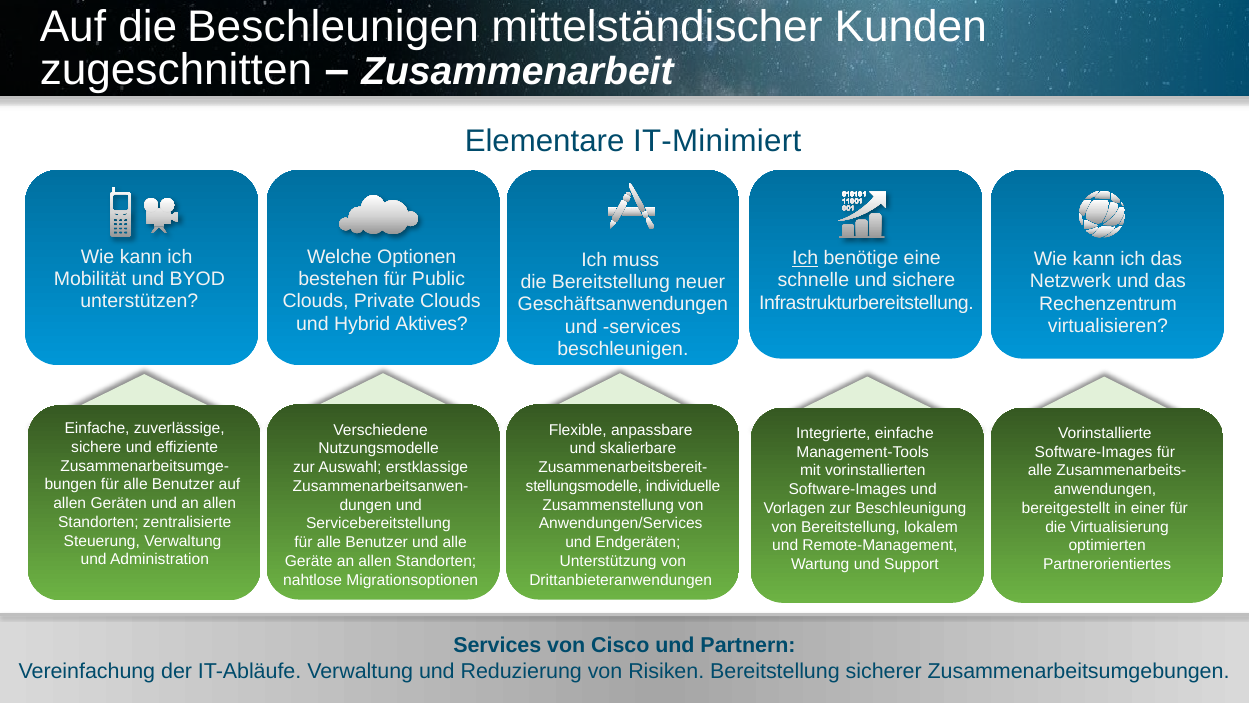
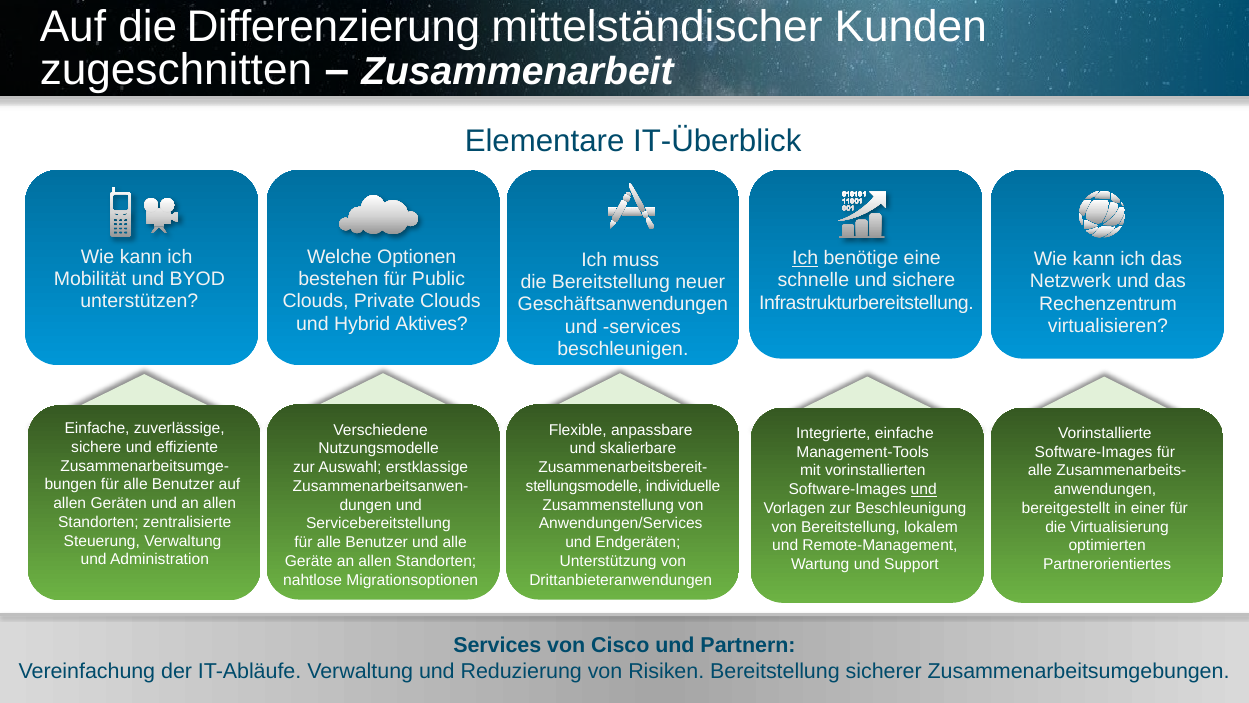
die Beschleunigen: Beschleunigen -> Differenzierung (333, 27)
IT-Minimiert: IT-Minimiert -> IT-Überblick (717, 141)
und underline: none -> present (924, 489)
